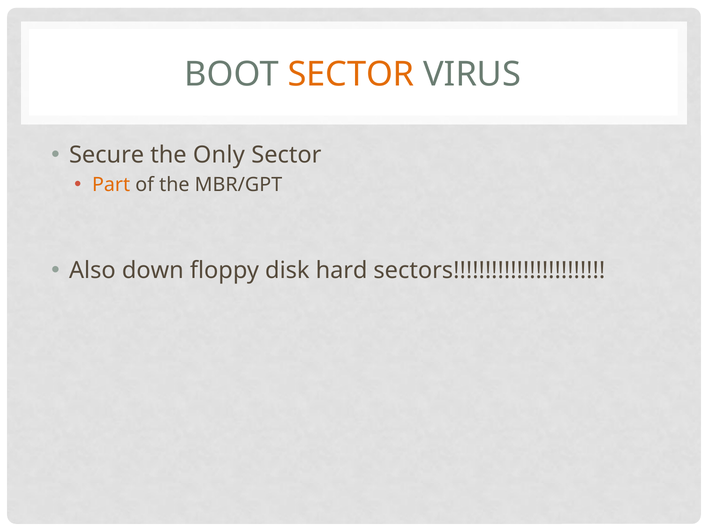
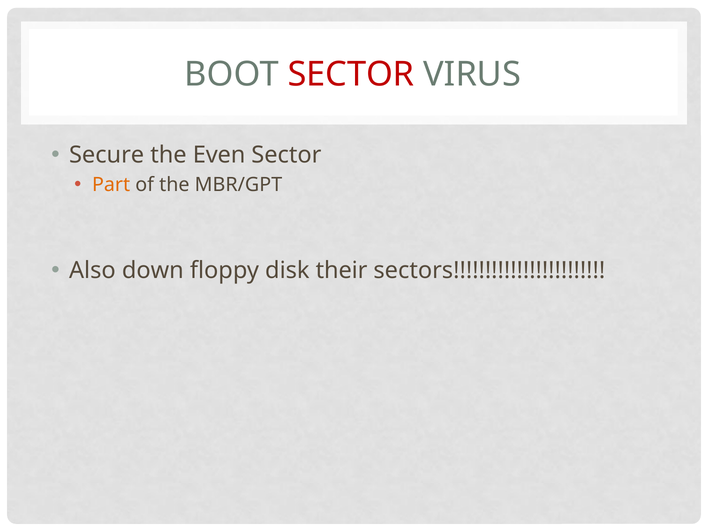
SECTOR colour: orange -> red (351, 74)
Only: Only -> Even (219, 155)
hard: hard -> their (342, 271)
